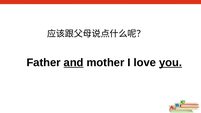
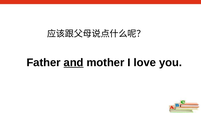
you underline: present -> none (170, 63)
